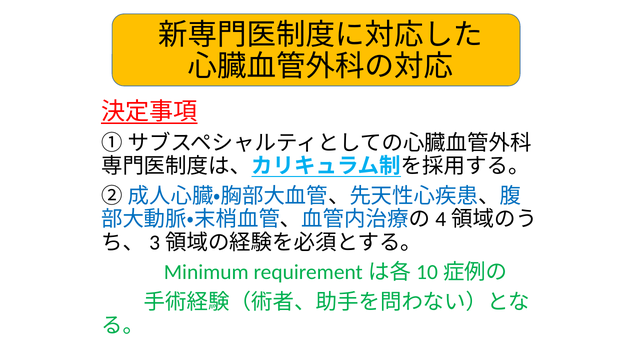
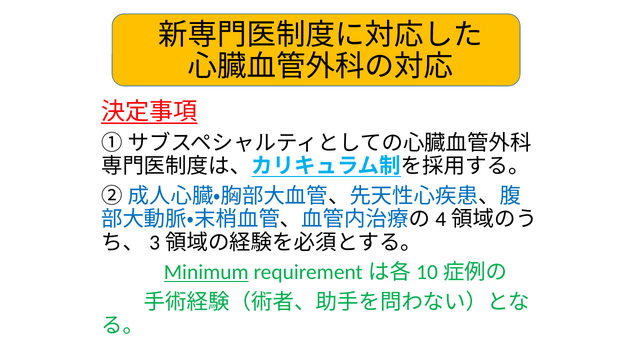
Minimum underline: none -> present (206, 272)
